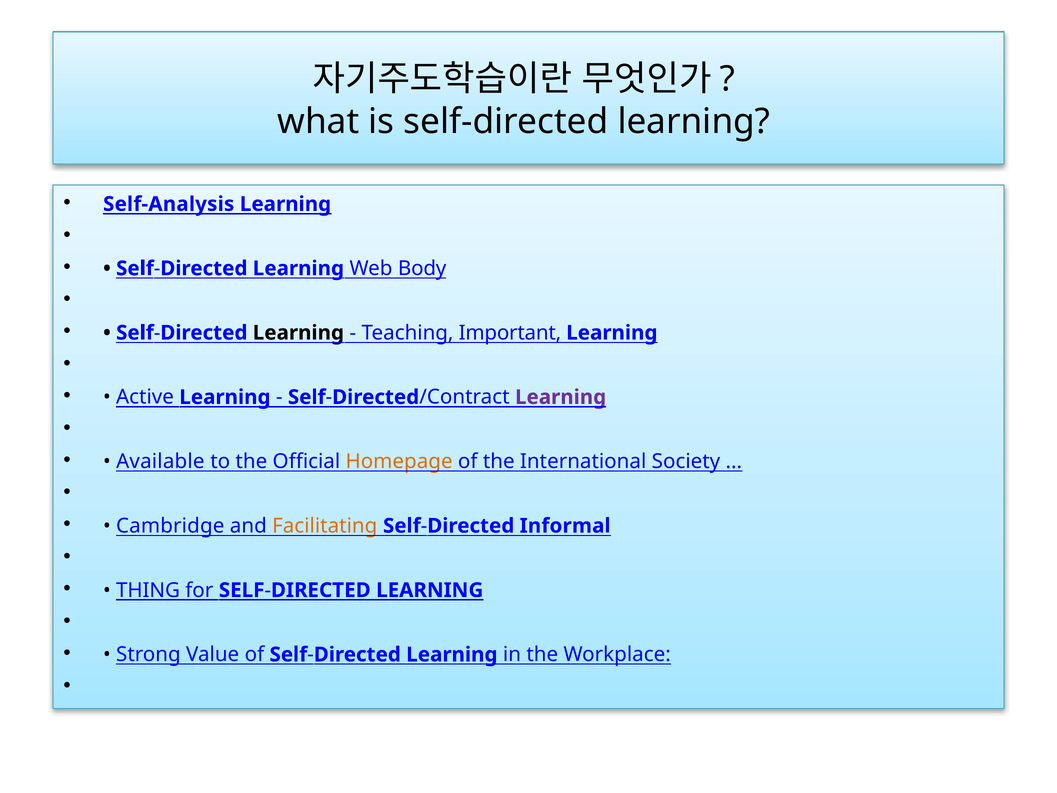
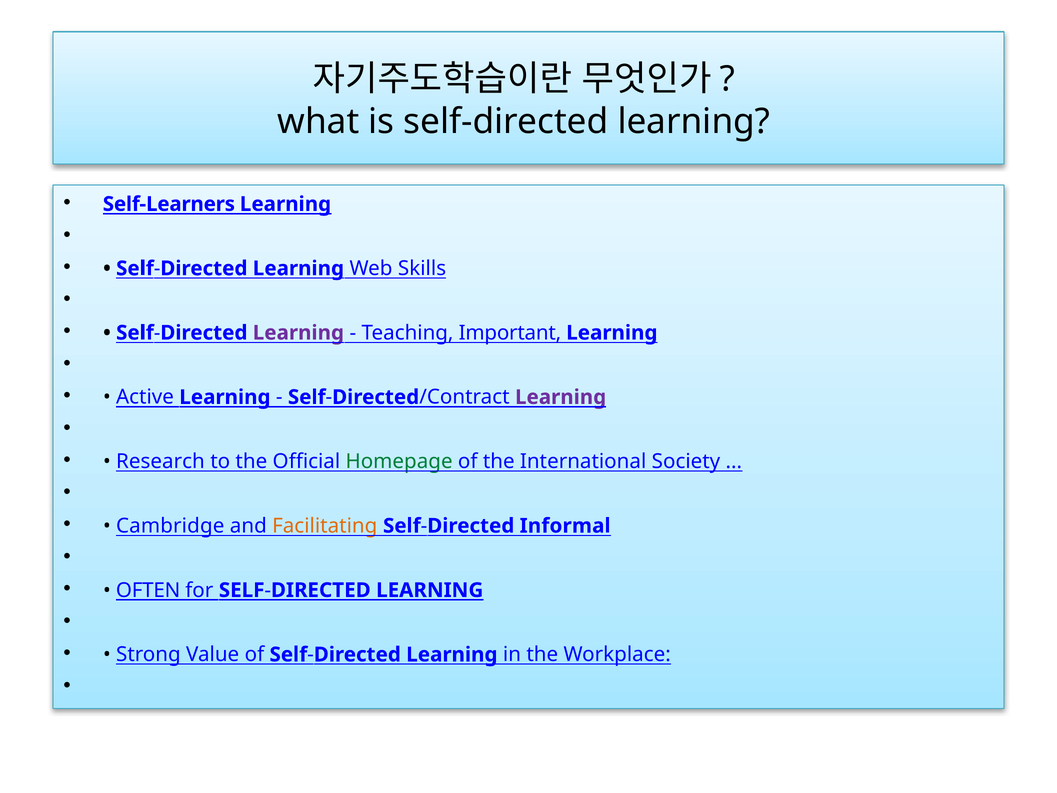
Self-Analysis: Self-Analysis -> Self-Learners (169, 204)
Body: Body -> Skills (422, 268)
Learning colour: black -> purple (298, 333)
Available: Available -> Research (160, 461)
Homepage colour: orange -> green (399, 461)
THING: THING -> OFTEN (148, 590)
